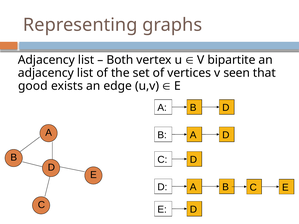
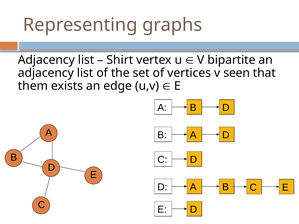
Both: Both -> Shirt (120, 60)
good: good -> them (33, 86)
